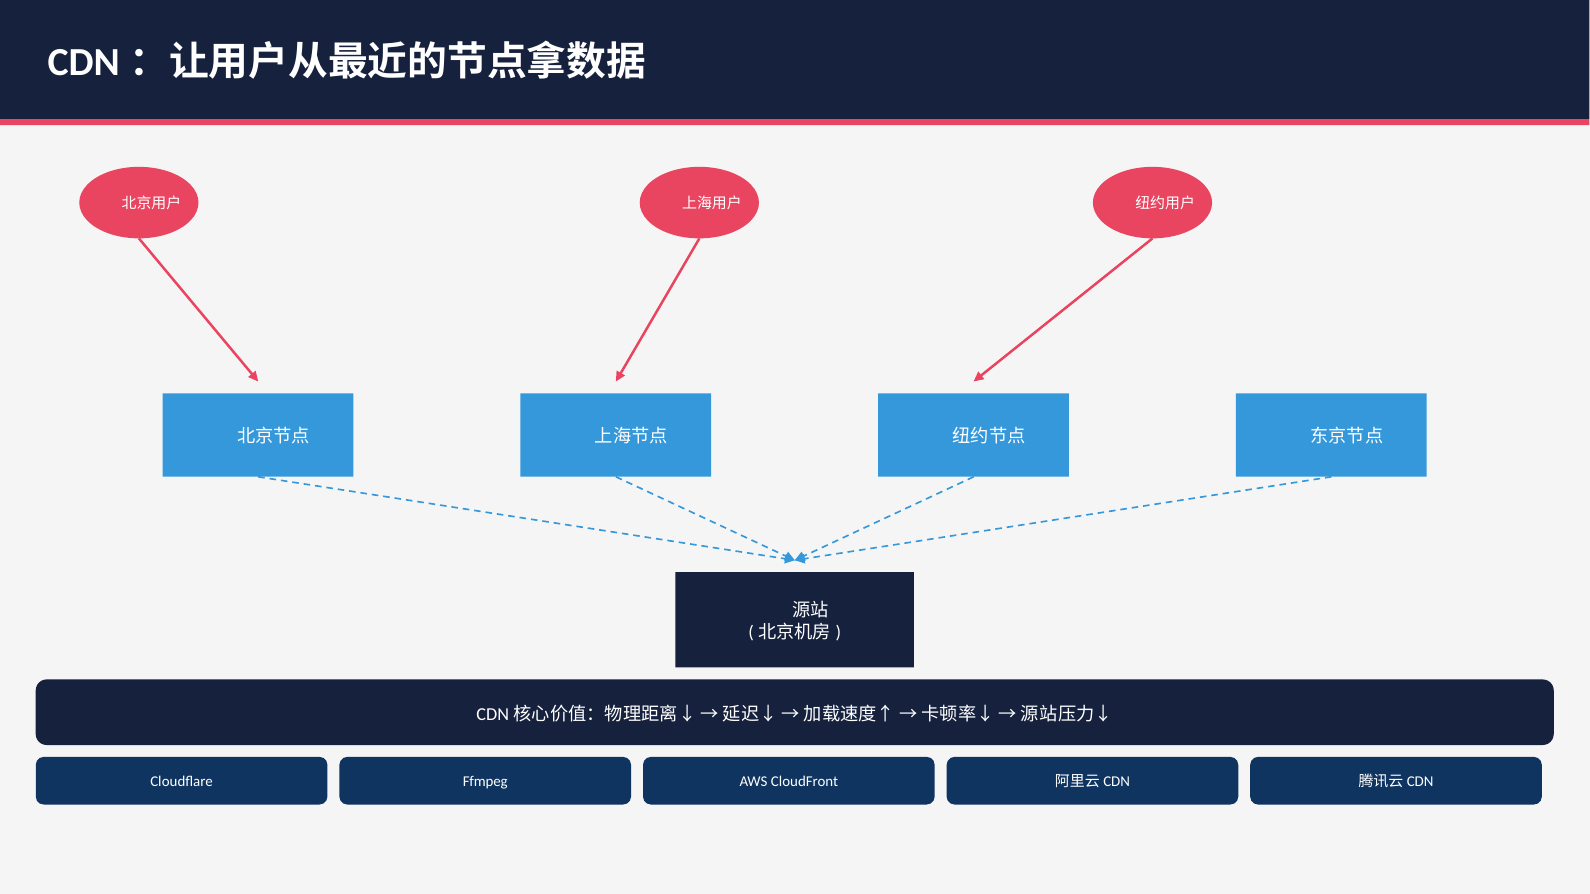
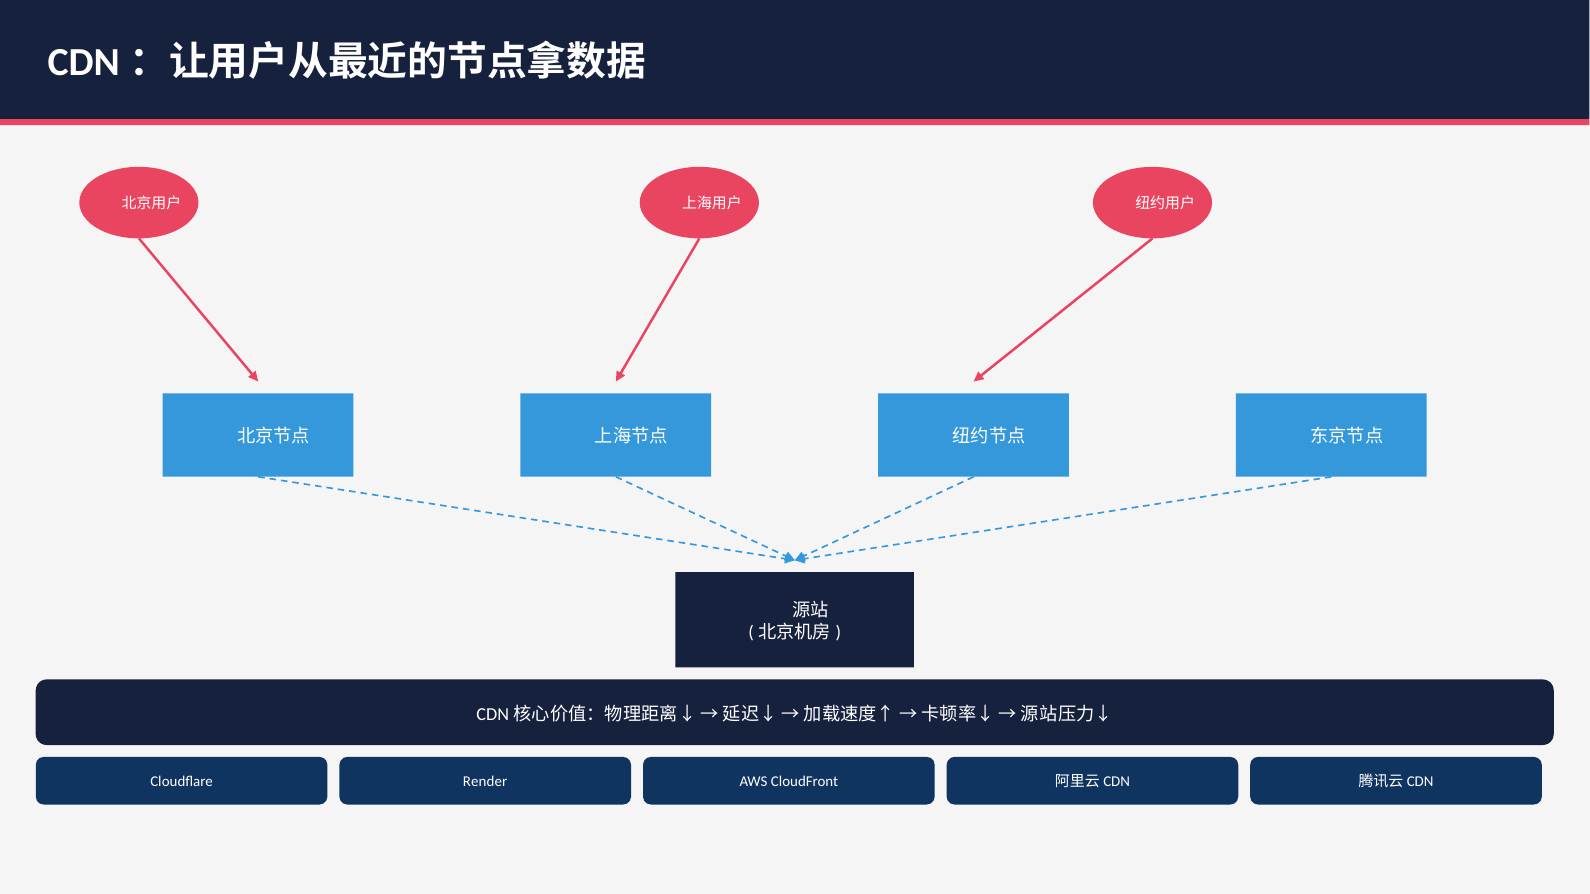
Ffmpeg: Ffmpeg -> Render (485, 782)
